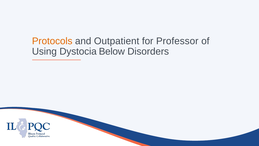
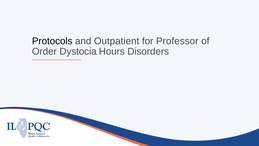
Protocols colour: orange -> black (52, 41)
Using: Using -> Order (44, 51)
Below: Below -> Hours (112, 51)
